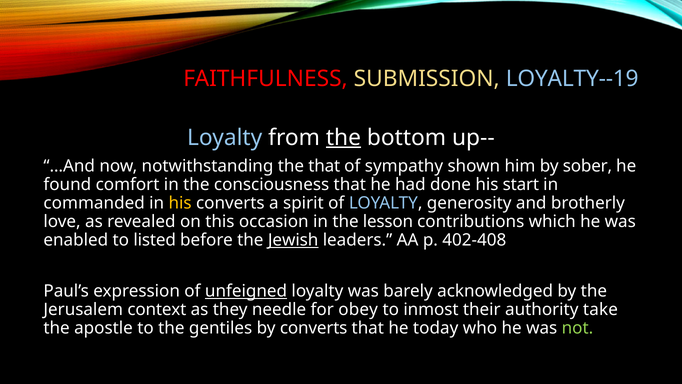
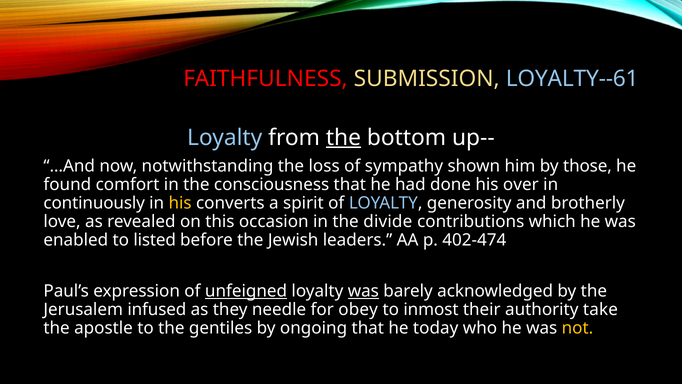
LOYALTY--19: LOYALTY--19 -> LOYALTY--61 (572, 79)
the that: that -> loss (324, 166)
sober: sober -> those (587, 166)
start: start -> over (521, 185)
commanded: commanded -> continuously (94, 203)
lesson: lesson -> divide (388, 221)
Jewish underline: present -> none (293, 240)
402-408: 402-408 -> 402-474 (474, 240)
was underline: none -> present (363, 291)
context: context -> infused (157, 309)
by converts: converts -> ongoing (314, 328)
not colour: light green -> yellow (577, 328)
